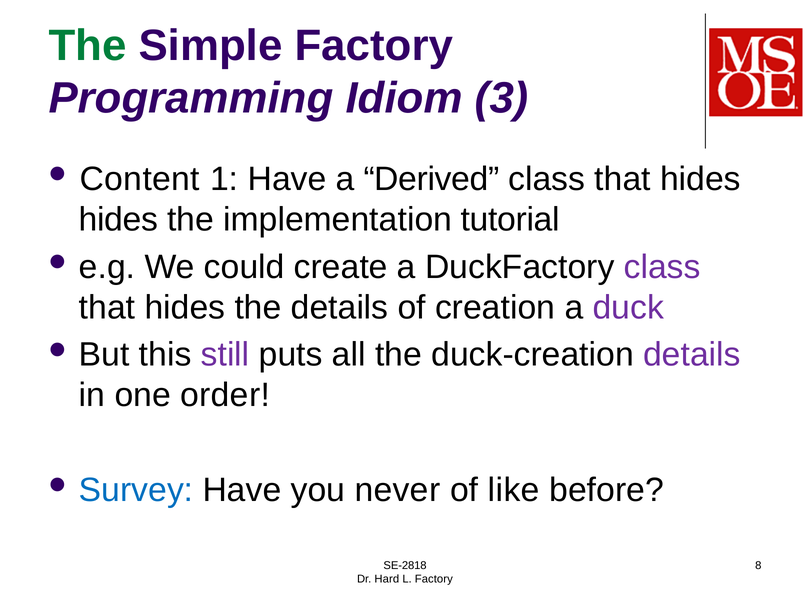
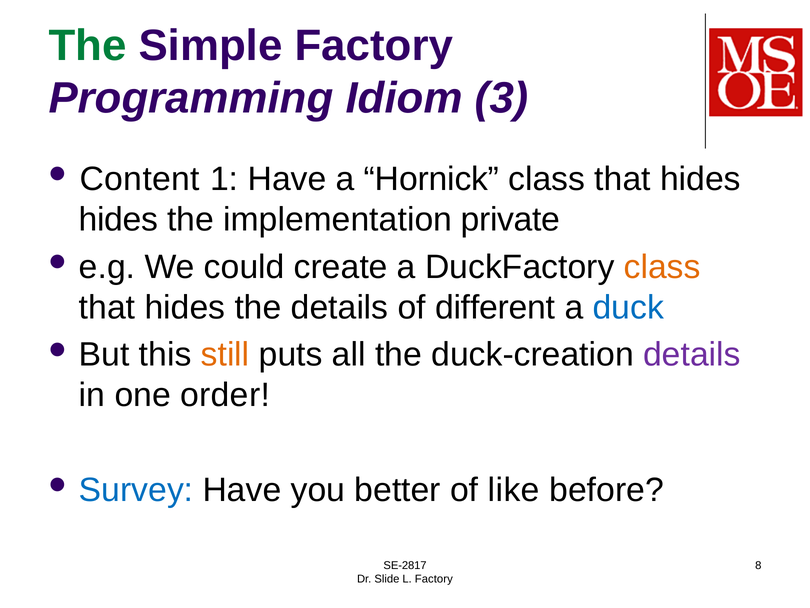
Derived: Derived -> Hornick (432, 179)
tutorial: tutorial -> private (510, 219)
class colour: purple -> orange (662, 267)
creation: creation -> different (495, 307)
duck colour: purple -> blue (628, 307)
still colour: purple -> orange (225, 354)
never: never -> better (398, 490)
SE-2818: SE-2818 -> SE-2817 (405, 565)
Hard: Hard -> Slide (387, 579)
